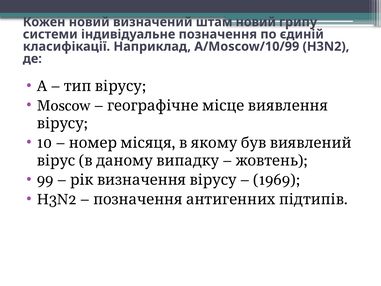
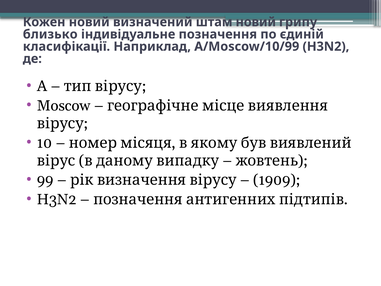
системи: системи -> близько (50, 34)
1969: 1969 -> 1909 (277, 180)
